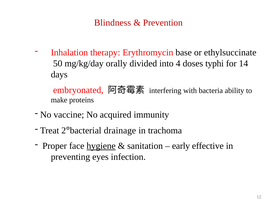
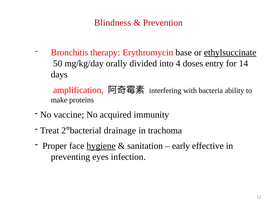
Inhalation: Inhalation -> Bronchitis (69, 53)
ethylsuccinate underline: none -> present (230, 53)
typhi: typhi -> entry (215, 64)
embryonated: embryonated -> amplification (78, 90)
